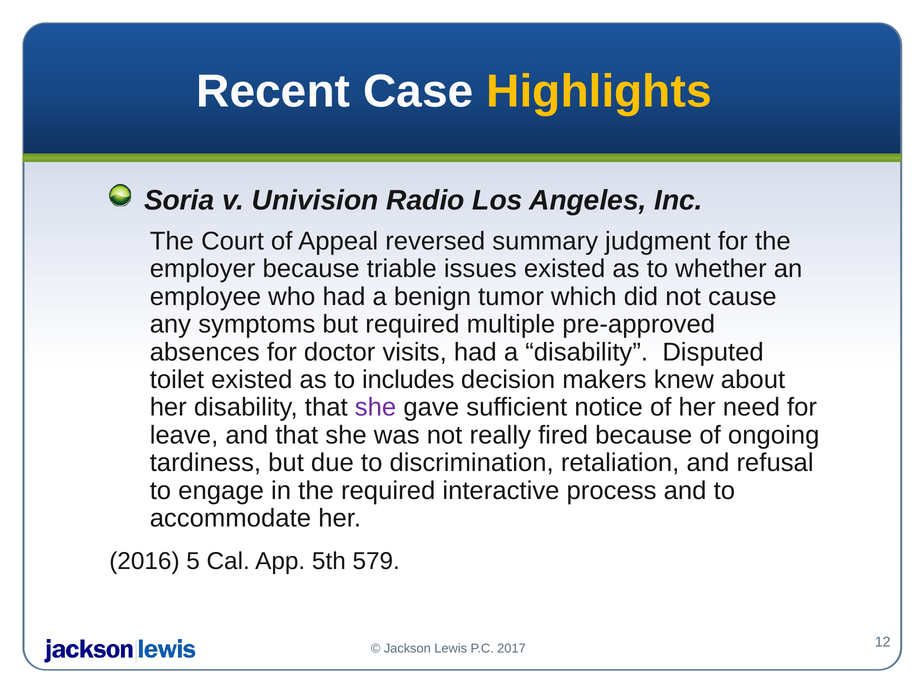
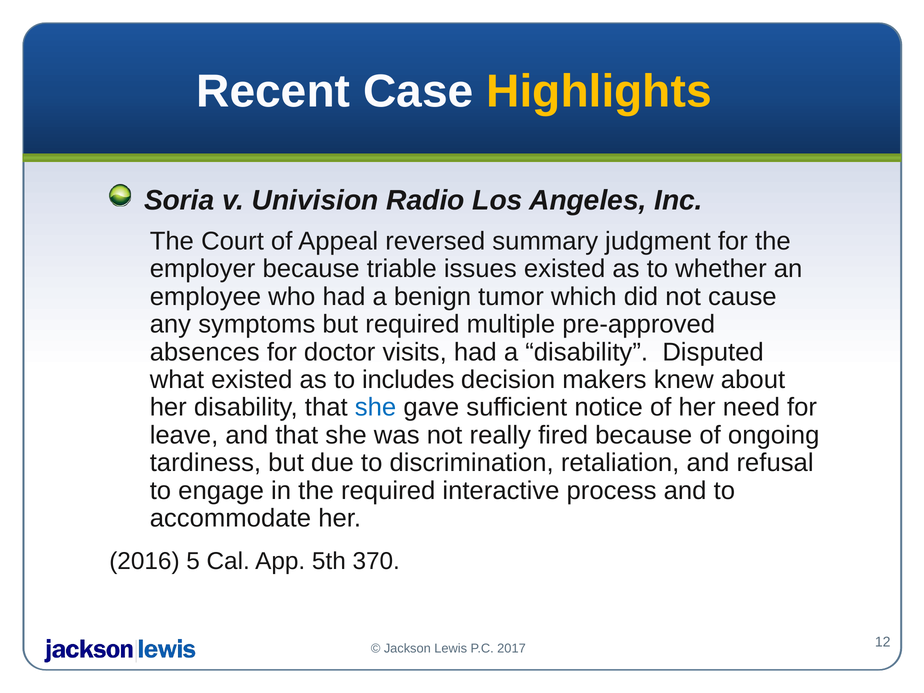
toilet: toilet -> what (177, 380)
she colour: purple -> blue (376, 407)
579: 579 -> 370 (376, 561)
